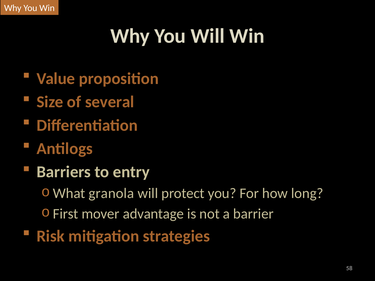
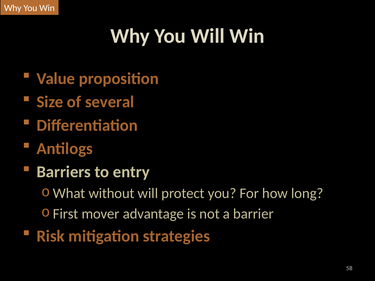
granola: granola -> without (112, 194)
